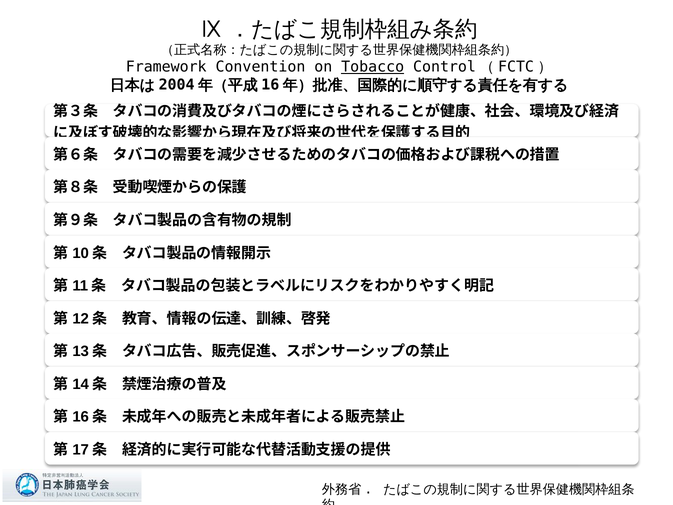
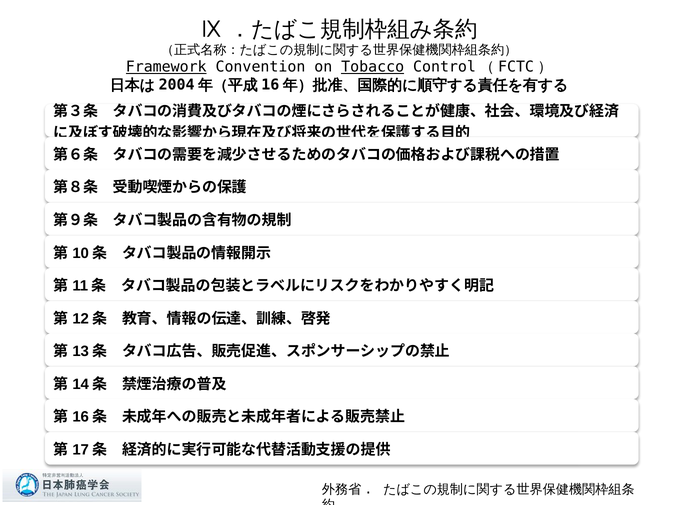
Framework underline: none -> present (166, 67)
